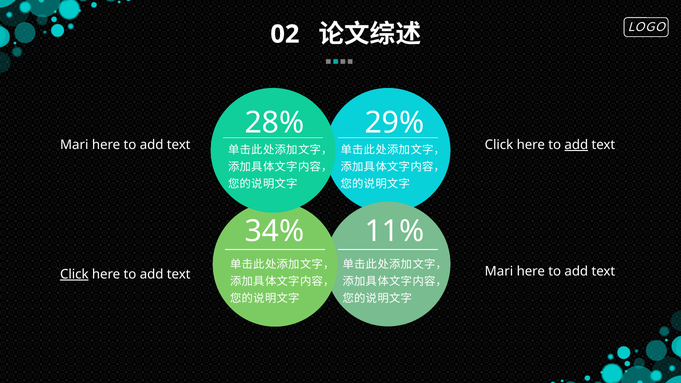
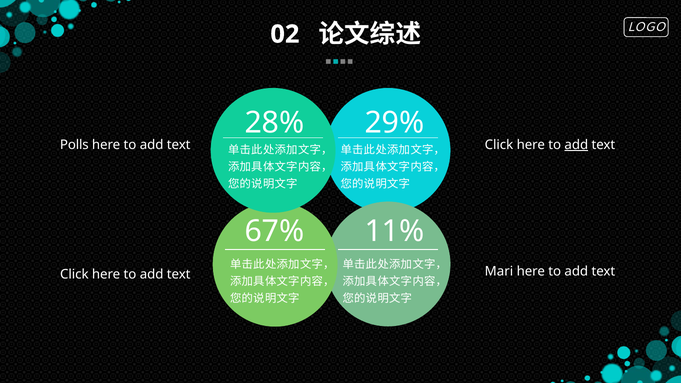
Mari: Mari -> Polls (74, 145)
34%: 34% -> 67% (274, 231)
Click underline: present -> none (74, 274)
